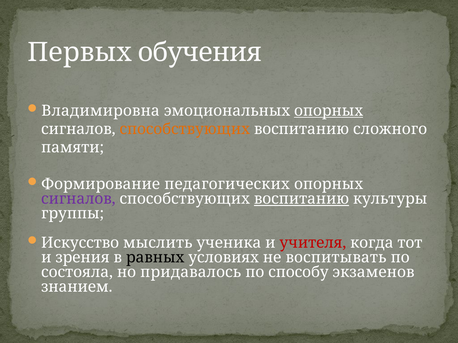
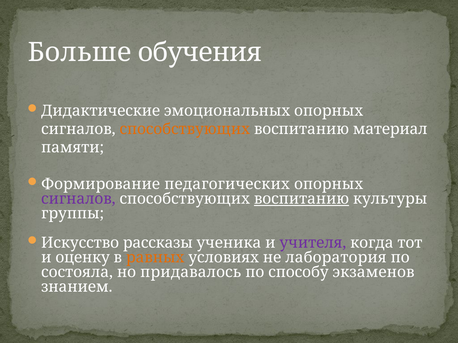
Первых: Первых -> Больше (80, 52)
Владимировна: Владимировна -> Дидактические (101, 111)
опорных underline: present -> none (329, 111)
сложного: сложного -> материал (390, 129)
мыслить: мыслить -> рассказы (158, 243)
учителя colour: red -> purple (313, 243)
зрения: зрения -> оценку (83, 258)
равных colour: black -> orange (155, 258)
воспитывать: воспитывать -> лаборатория (336, 258)
